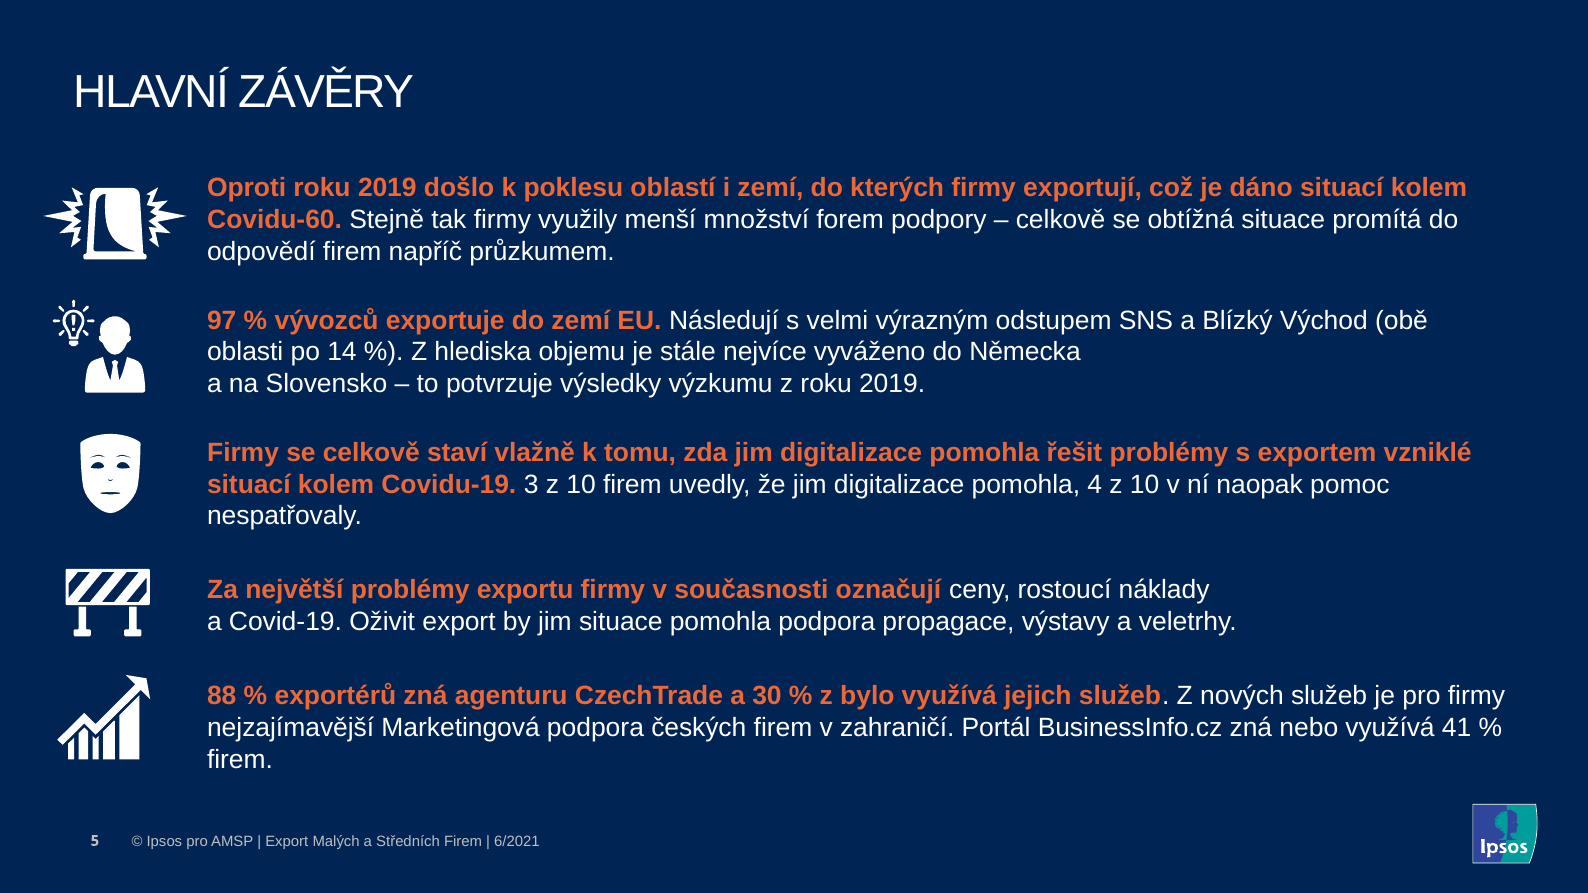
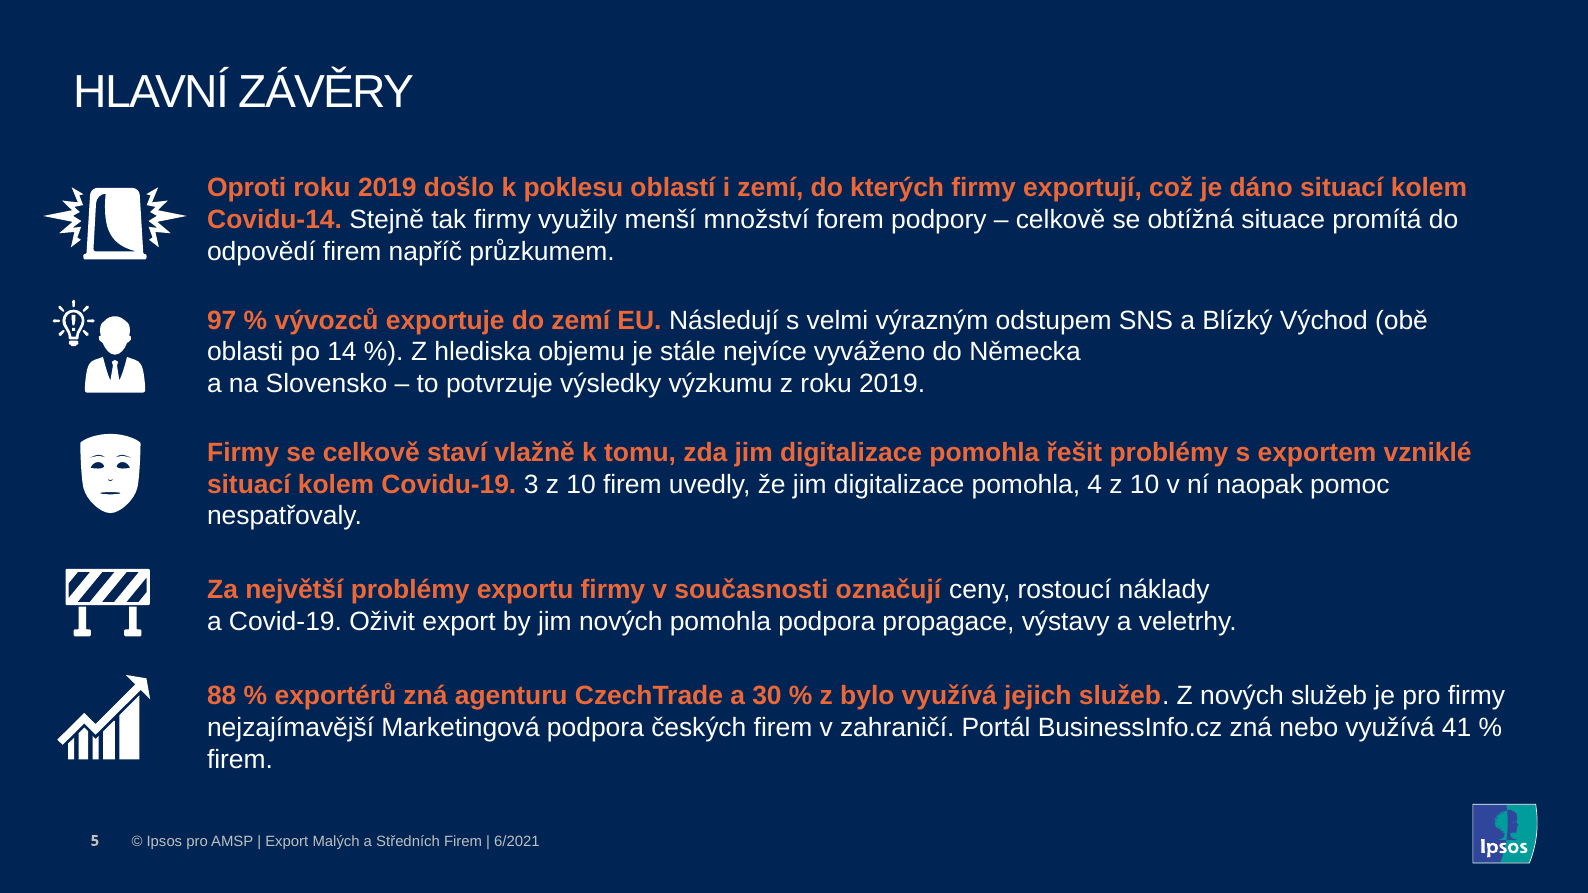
Covidu-60: Covidu-60 -> Covidu-14 (275, 220)
jim situace: situace -> nových (621, 622)
